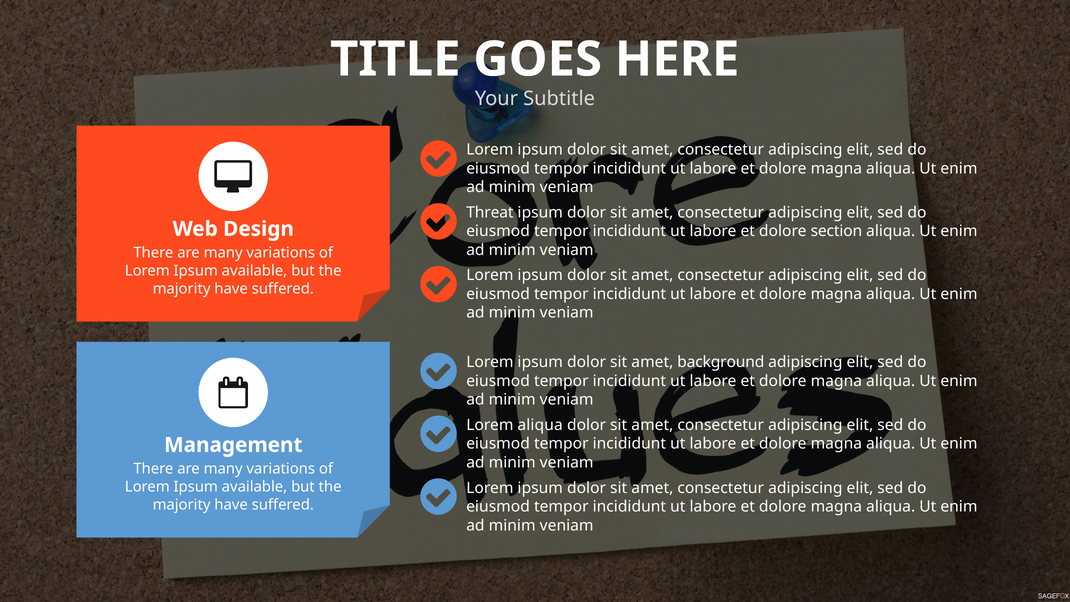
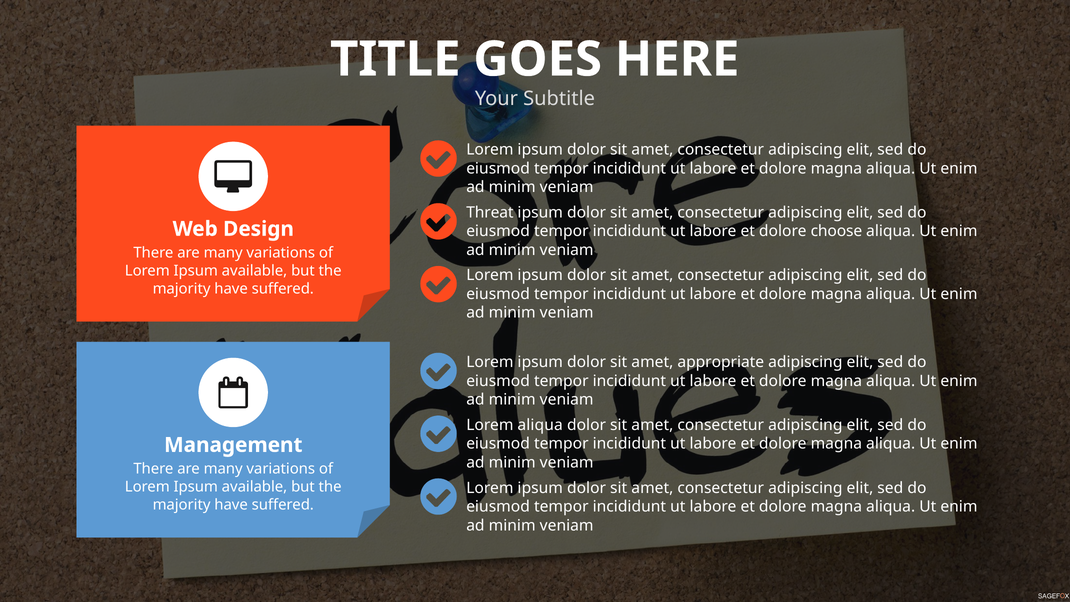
section: section -> choose (836, 231)
background: background -> appropriate (721, 362)
